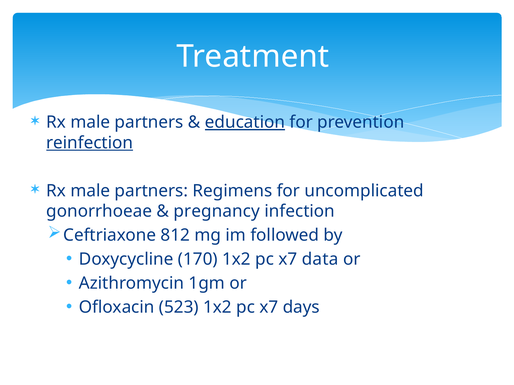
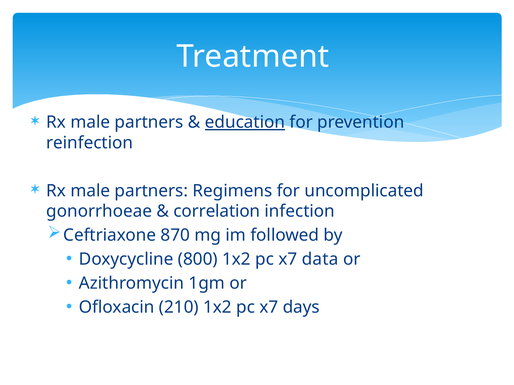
reinfection underline: present -> none (90, 143)
pregnancy: pregnancy -> correlation (217, 212)
812: 812 -> 870 (175, 236)
170: 170 -> 800 (198, 259)
523: 523 -> 210 (179, 307)
